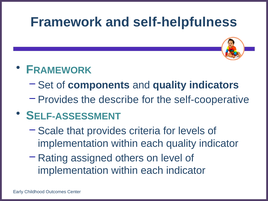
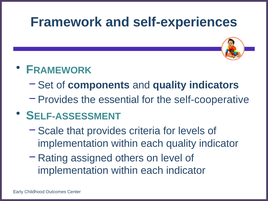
self-helpfulness: self-helpfulness -> self-experiences (185, 22)
describe: describe -> essential (119, 100)
